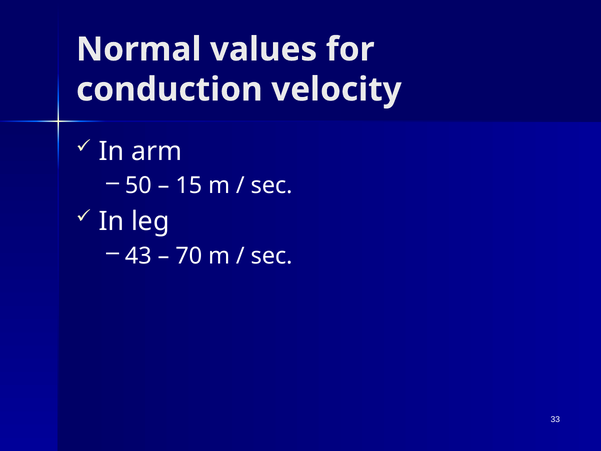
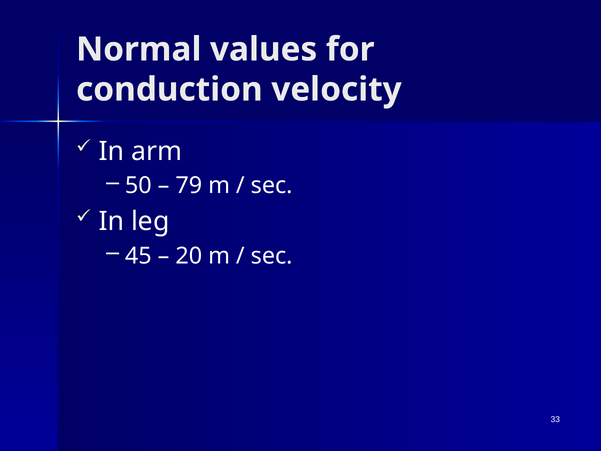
15: 15 -> 79 (189, 186)
43: 43 -> 45 (138, 256)
70: 70 -> 20 (189, 256)
